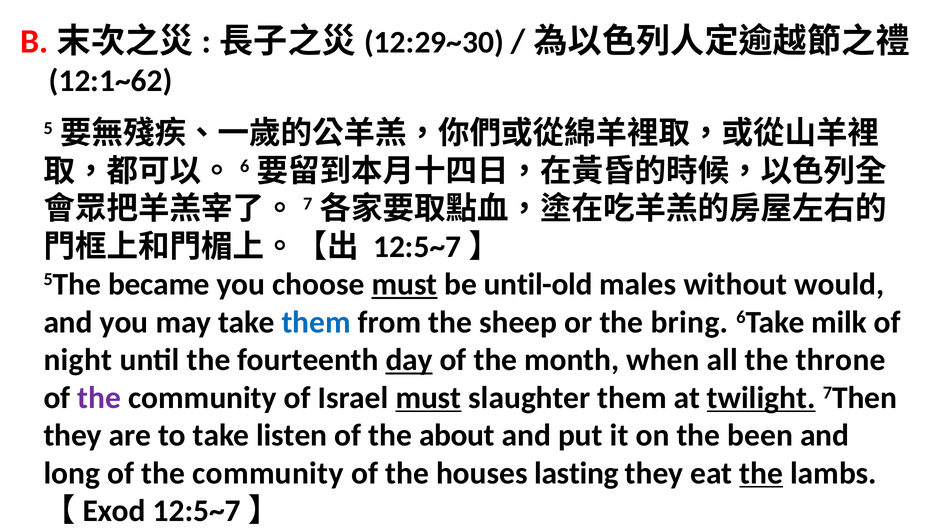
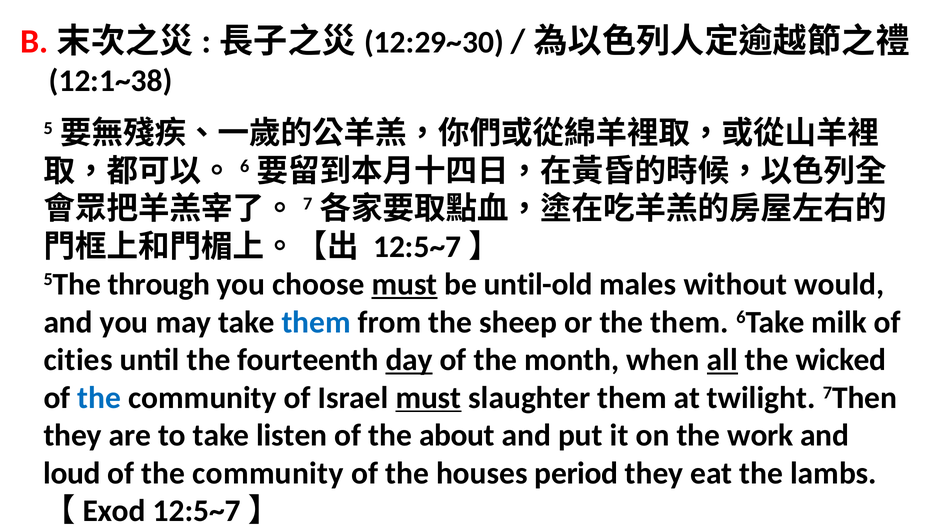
12:1~62: 12:1~62 -> 12:1~38 (111, 81)
became: became -> through (159, 285)
the bring: bring -> them (690, 323)
night: night -> cities (78, 360)
all underline: none -> present (722, 360)
throne: throne -> wicked (841, 360)
the colour: purple -> blue (99, 398)
twilight underline: present -> none (761, 398)
been: been -> work (760, 436)
long: long -> loud (72, 474)
lasting: lasting -> period (576, 474)
the underline: present -> none (761, 474)
